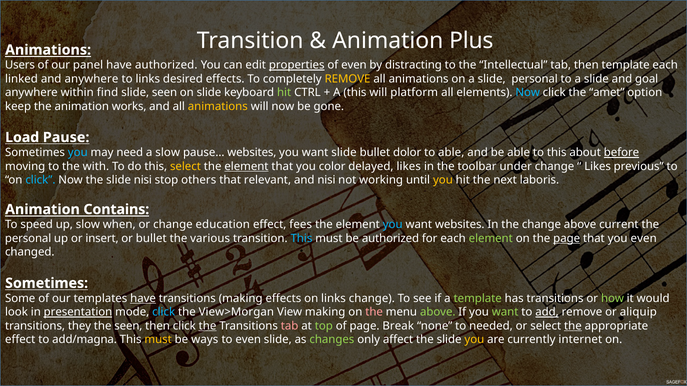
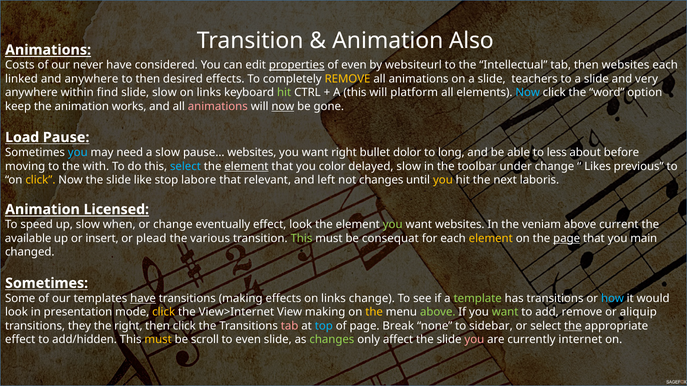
Plus: Plus -> Also (471, 40)
Users: Users -> Costs (20, 65)
panel: panel -> never (88, 65)
have authorized: authorized -> considered (166, 65)
distracting: distracting -> websiteurl (413, 65)
then template: template -> websites (626, 65)
to links: links -> then (148, 79)
slide personal: personal -> teachers (535, 79)
goal: goal -> very (647, 79)
slide seen: seen -> slow (164, 93)
slide: slide -> links (209, 93)
amet: amet -> word (607, 93)
animations colour: yellow -> pink (218, 106)
now underline: none -> present (283, 106)
want slide: slide -> right (344, 153)
to able: able -> long (451, 153)
to this: this -> less (557, 153)
before underline: present -> none (621, 153)
select colour: yellow -> light blue (185, 167)
delayed likes: likes -> slow (409, 167)
click colour: light blue -> yellow (40, 180)
slide nisi: nisi -> like (143, 180)
others: others -> labore (199, 180)
and nisi: nisi -> left (326, 180)
not working: working -> changes (381, 180)
Contains: Contains -> Licensed (116, 210)
education: education -> eventually (223, 225)
effect fees: fees -> look (301, 225)
you colour: light blue -> light green (393, 225)
the change: change -> veniam (541, 225)
personal: personal -> available (28, 239)
or bullet: bullet -> plead (151, 239)
This colour: light blue -> light green (301, 239)
be authorized: authorized -> consequat (390, 239)
element colour: light green -> yellow (491, 239)
you even: even -> main (644, 239)
how colour: light green -> light blue (612, 299)
presentation underline: present -> none (78, 312)
click colour: light blue -> yellow (164, 312)
View>Morgan: View>Morgan -> View>Internet (236, 312)
the colour: pink -> yellow (374, 312)
add underline: present -> none (547, 312)
the seen: seen -> right (128, 326)
the underline: present -> none (208, 326)
top colour: light green -> light blue (324, 326)
needed: needed -> sidebar (491, 326)
add/magna: add/magna -> add/hidden (85, 340)
ways: ways -> scroll (205, 340)
you colour: yellow -> pink (474, 340)
